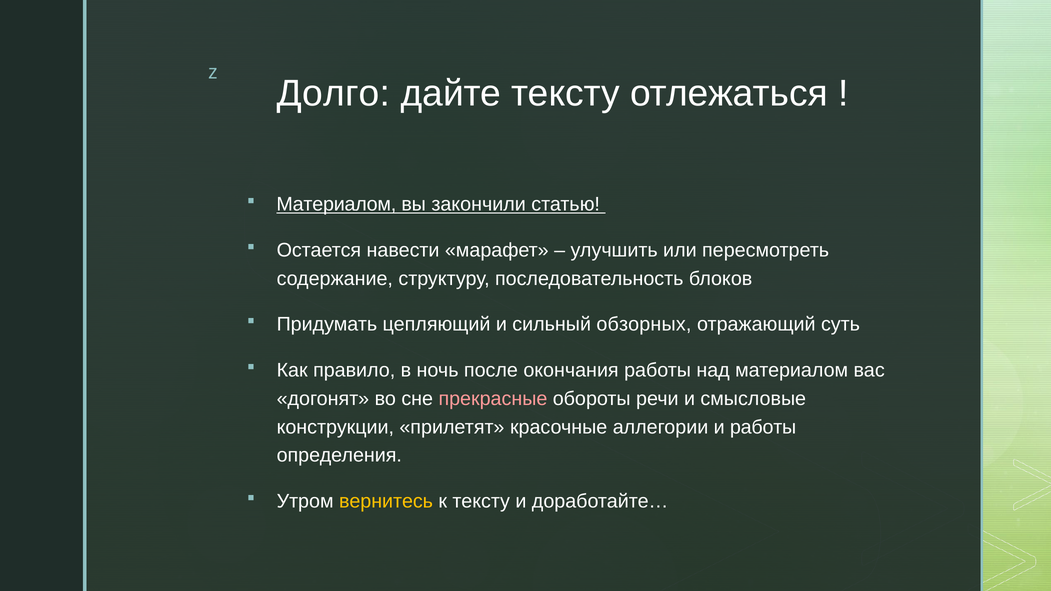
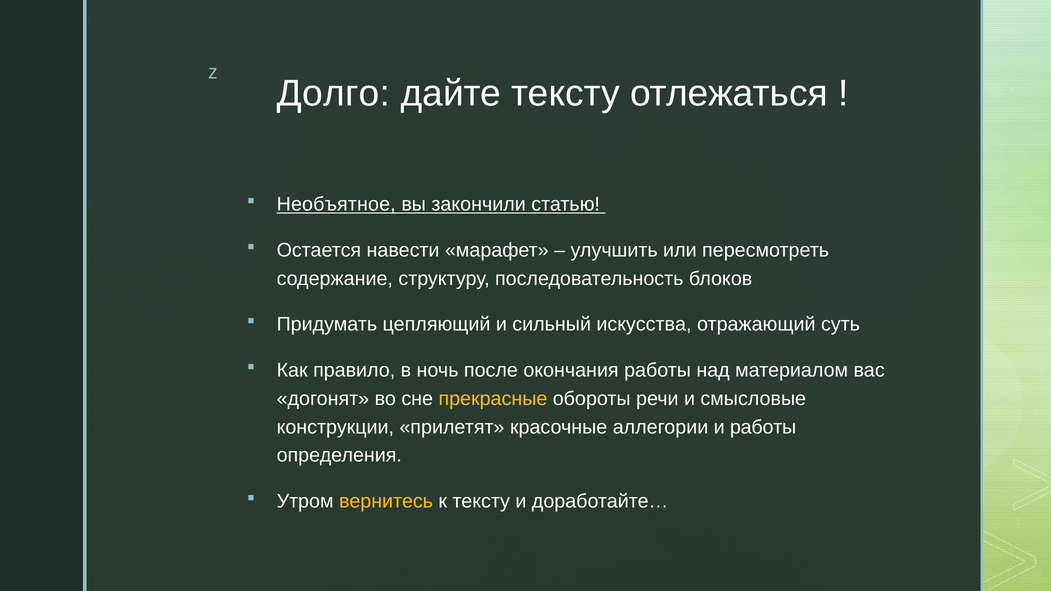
Материалом: Материалом -> Необъятное (336, 204)
обзорных: обзорных -> искусства (644, 325)
прекрасные colour: pink -> yellow (493, 399)
